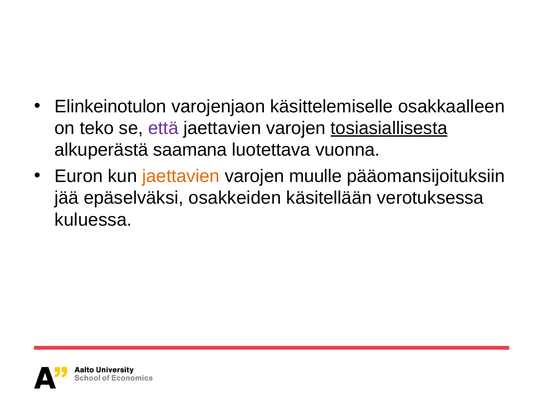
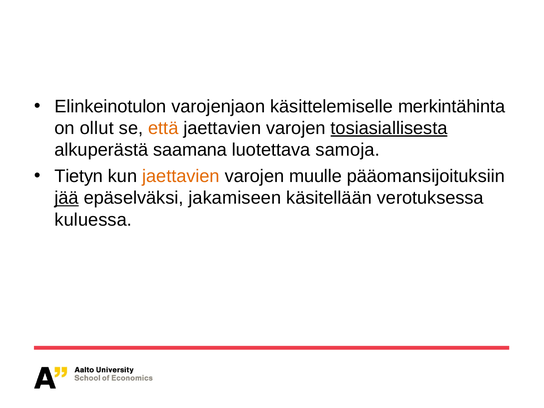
osakkaalleen: osakkaalleen -> merkintähinta (452, 106)
teko: teko -> ollut (97, 128)
että colour: purple -> orange (163, 128)
vuonna: vuonna -> samoja (348, 150)
Euron: Euron -> Tietyn (79, 176)
jää underline: none -> present (67, 198)
osakkeiden: osakkeiden -> jakamiseen (235, 198)
